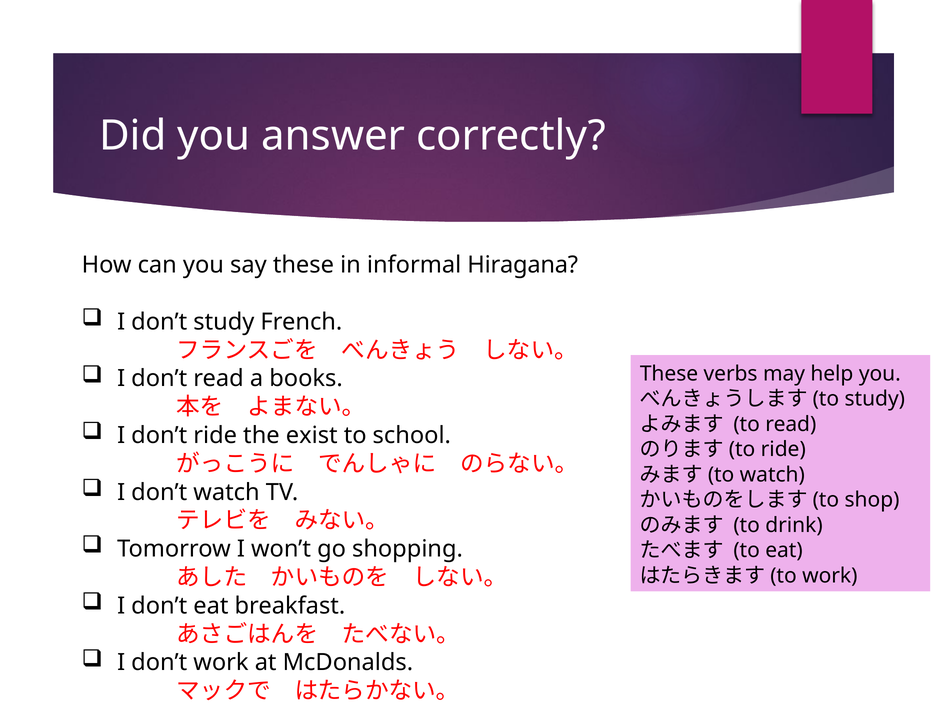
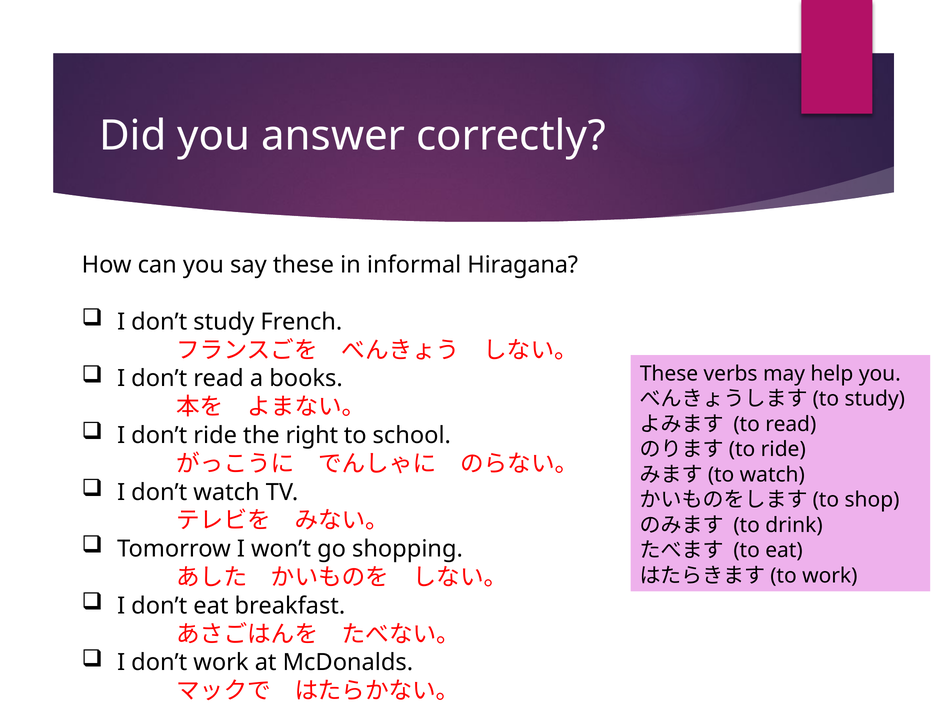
exist: exist -> right (312, 435)
